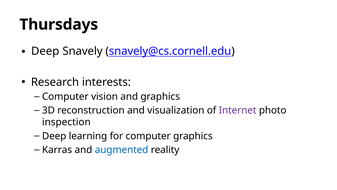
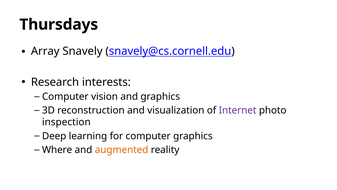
Deep: Deep -> Array (45, 51)
Karras: Karras -> Where (57, 149)
augmented colour: blue -> orange (122, 149)
